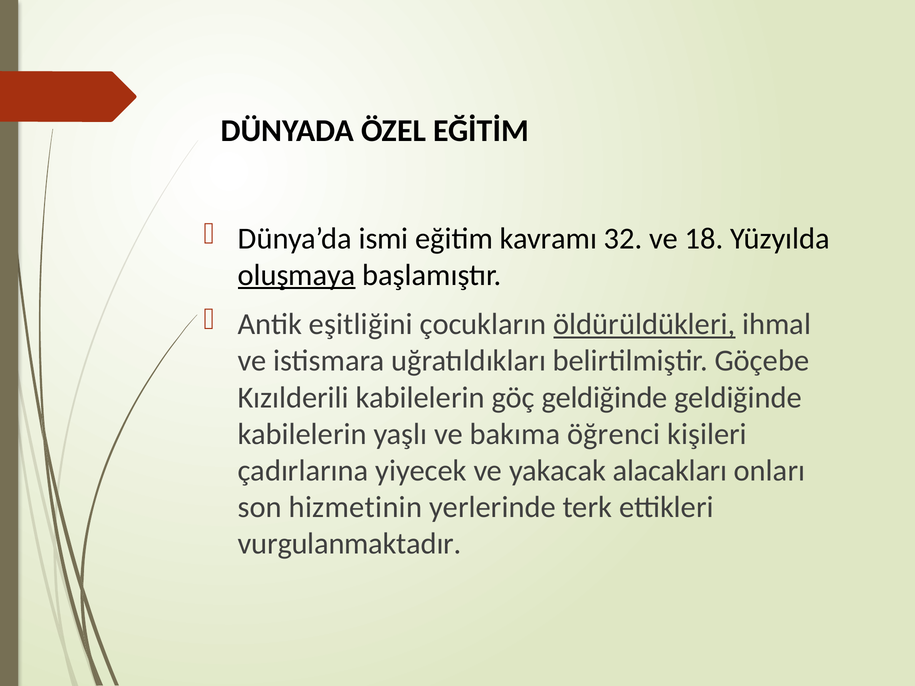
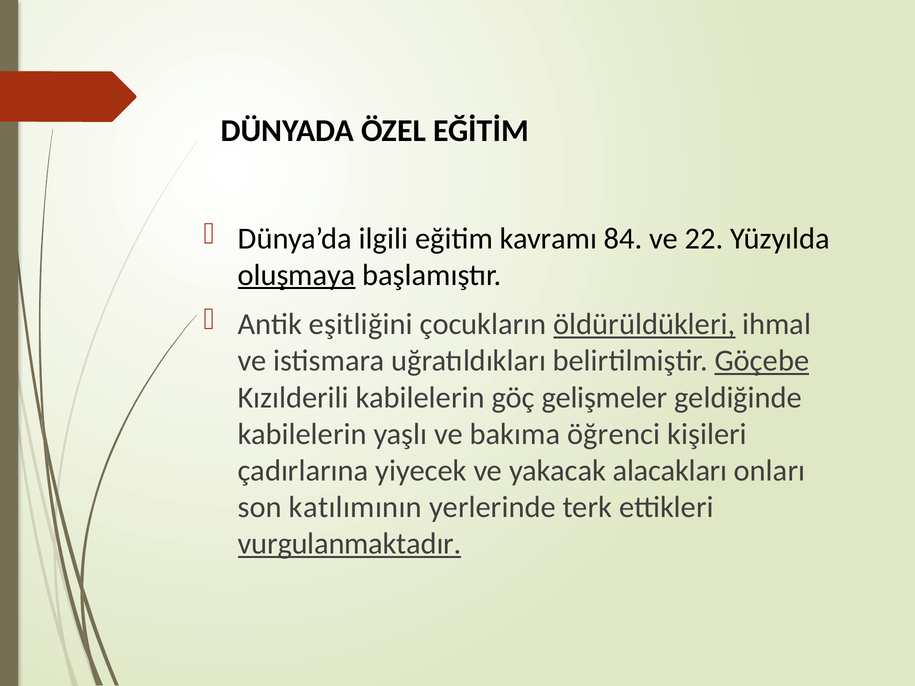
ismi: ismi -> ilgili (384, 239)
32: 32 -> 84 (623, 239)
18: 18 -> 22 (704, 239)
Göçebe underline: none -> present (762, 361)
göç geldiğinde: geldiğinde -> gelişmeler (605, 398)
hizmetinin: hizmetinin -> katılımının (356, 507)
vurgulanmaktadır underline: none -> present (350, 544)
